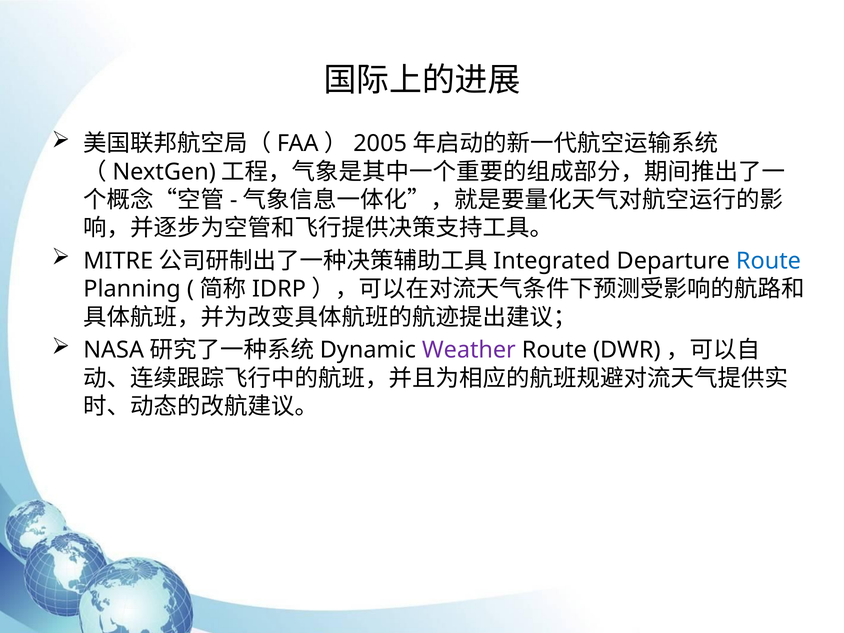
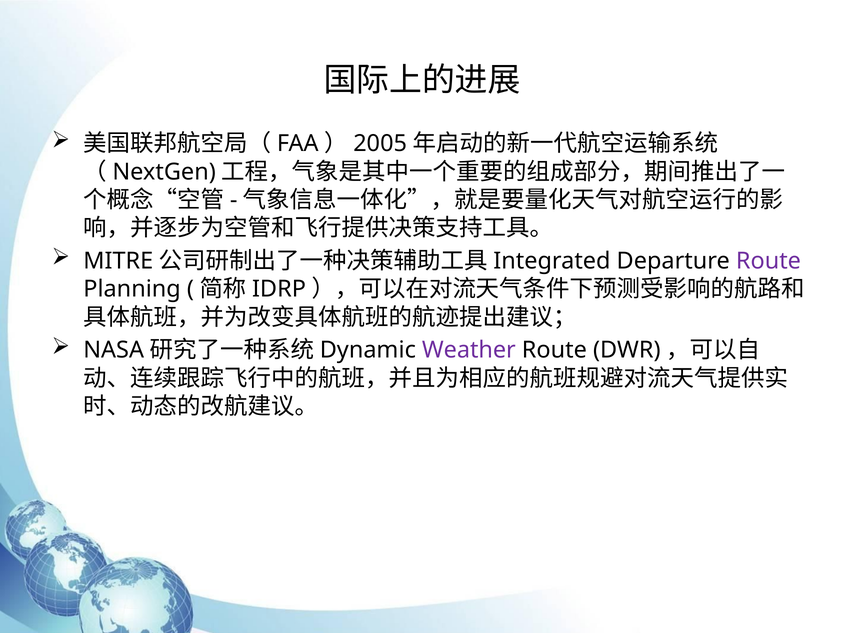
Route colour: blue -> purple (768, 261)
